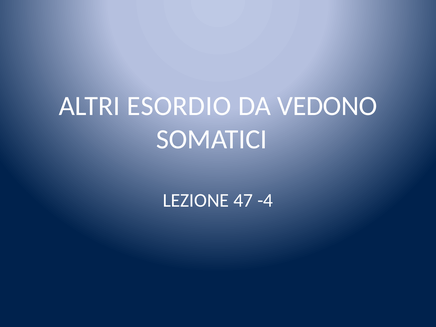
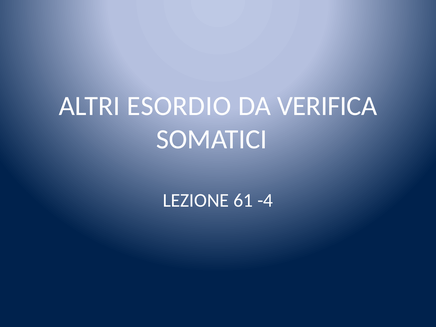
VEDONO: VEDONO -> VERIFICA (327, 106)
47: 47 -> 61 (243, 200)
